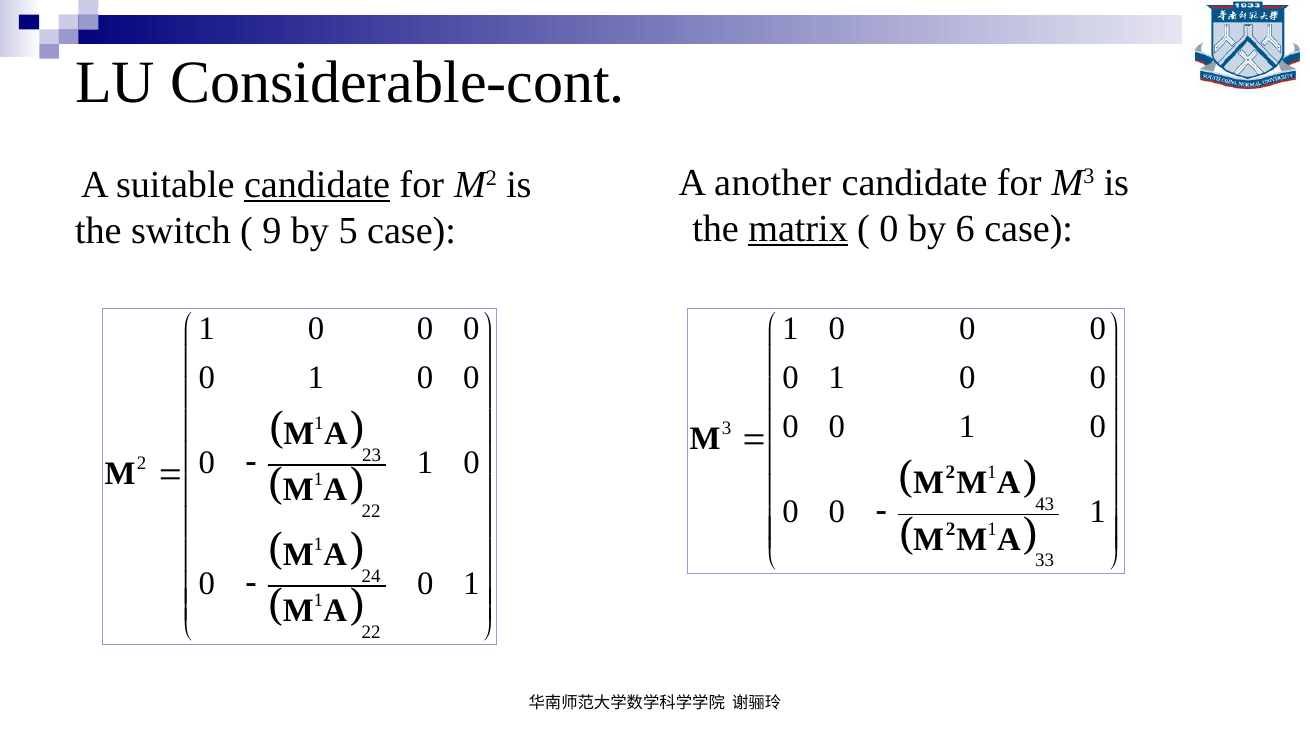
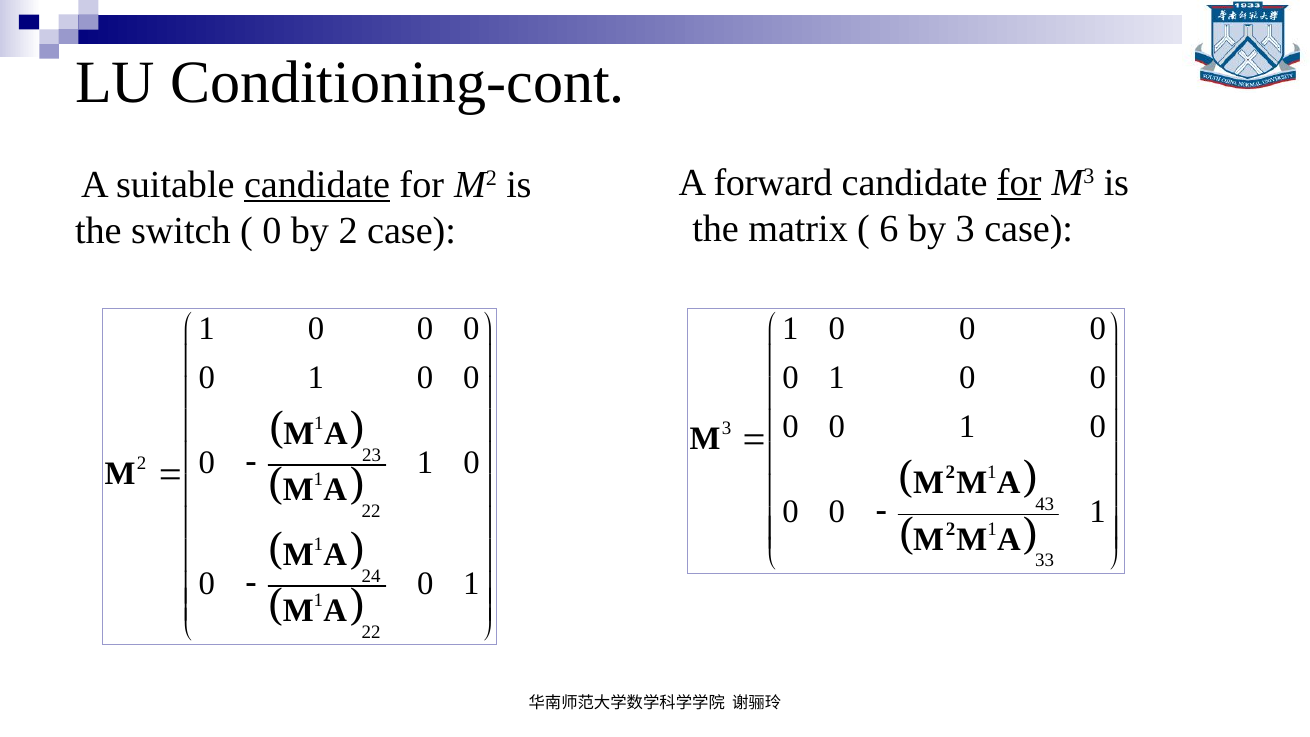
Considerable-cont: Considerable-cont -> Conditioning-cont (398, 83)
another: another -> forward (773, 183)
for underline: none -> present (1019, 183)
matrix underline: present -> none (798, 228)
0: 0 -> 6 (889, 228)
by 6: 6 -> 3 (965, 228)
9: 9 -> 0 (272, 231)
by 5: 5 -> 2 (348, 231)
